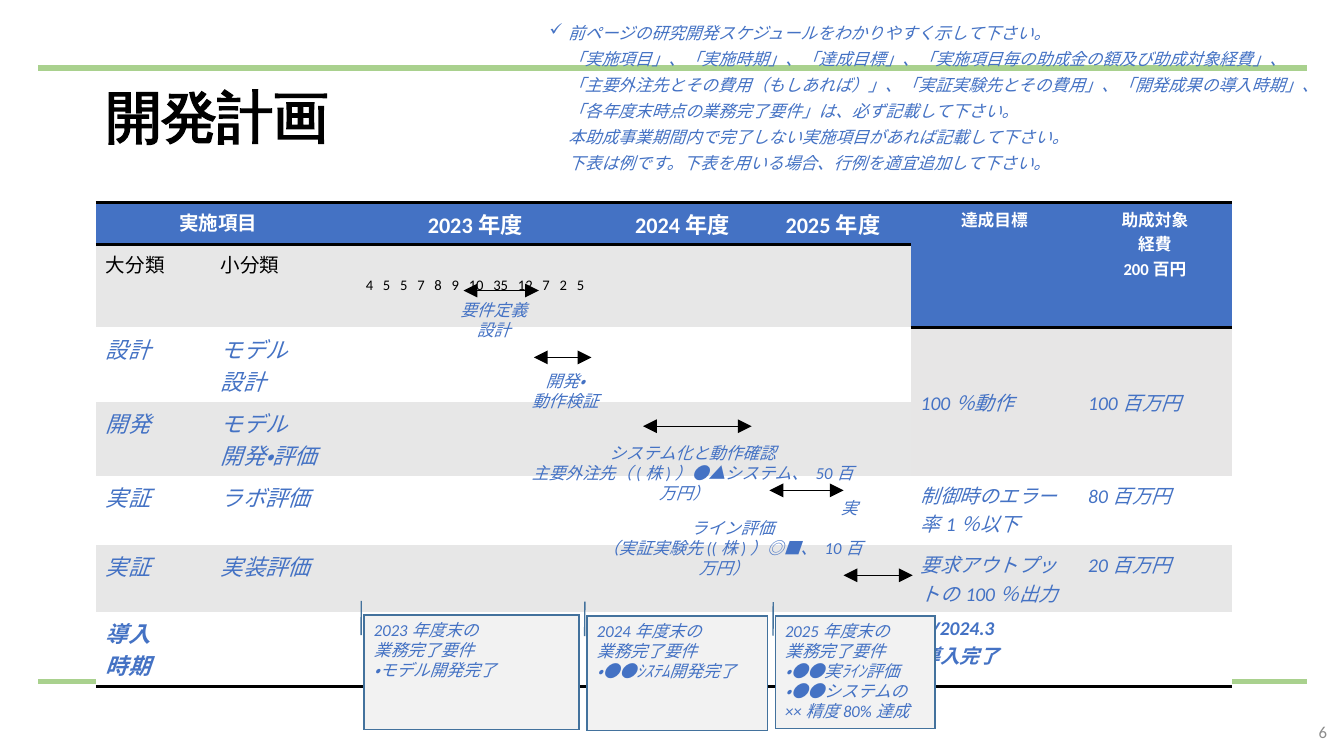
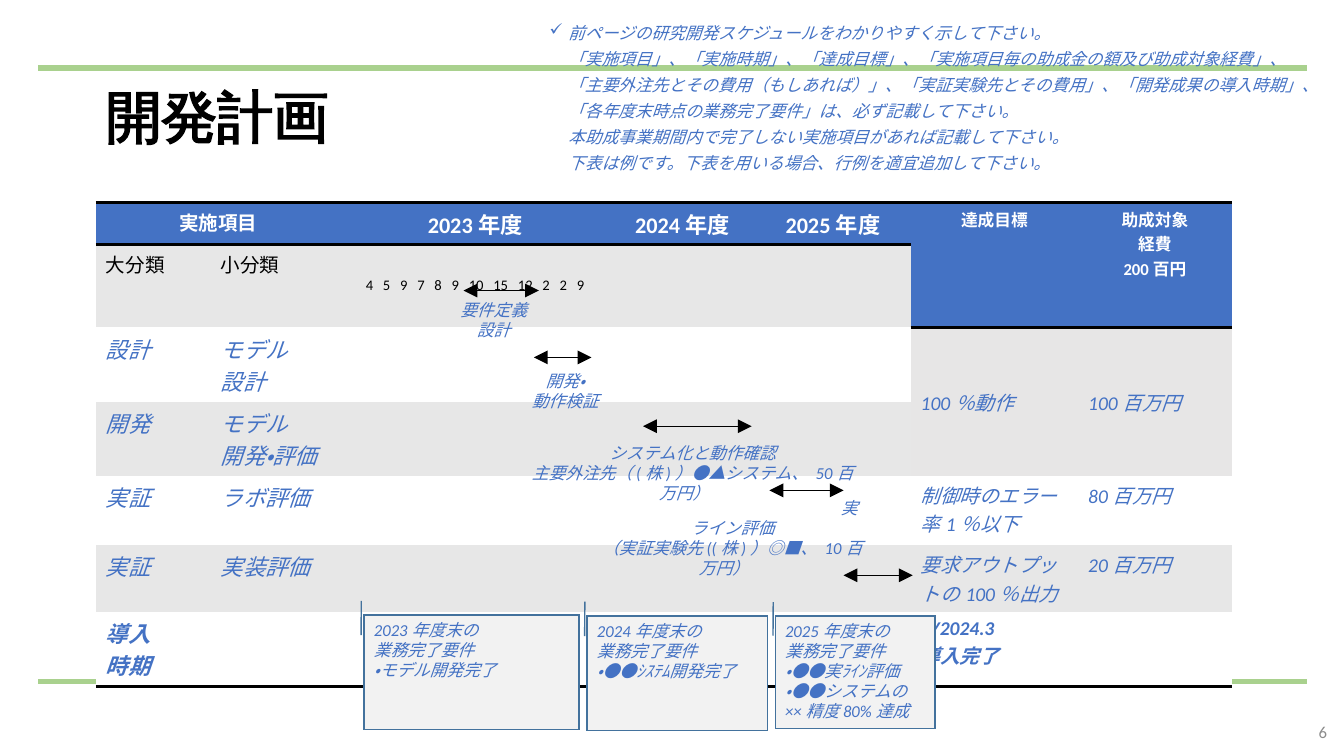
5 5: 5 -> 9 (404, 286)
35: 35 -> 15 (501, 286)
7: 7 -> 2 (546, 286)
2 5: 5 -> 9 (580, 286)
